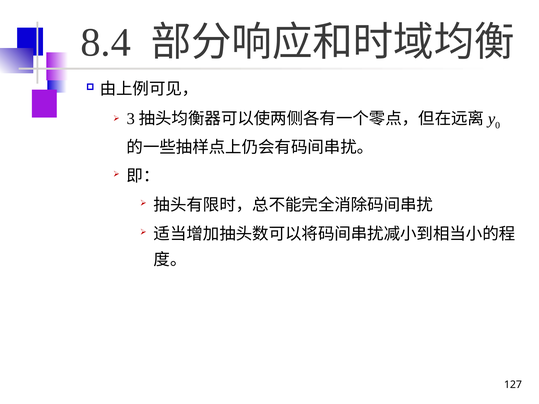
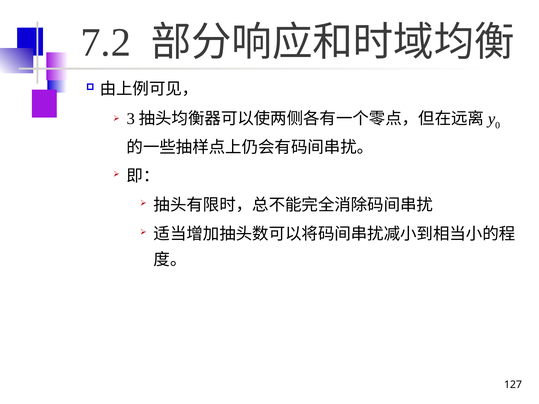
8.4: 8.4 -> 7.2 (106, 43)
